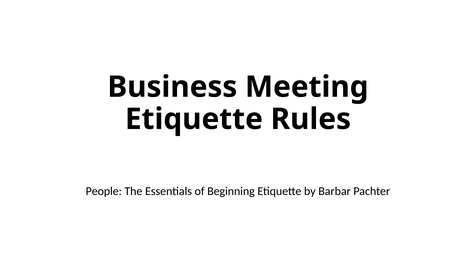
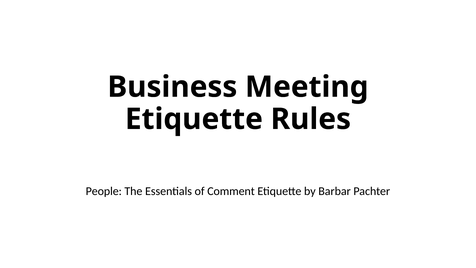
Beginning: Beginning -> Comment (231, 191)
